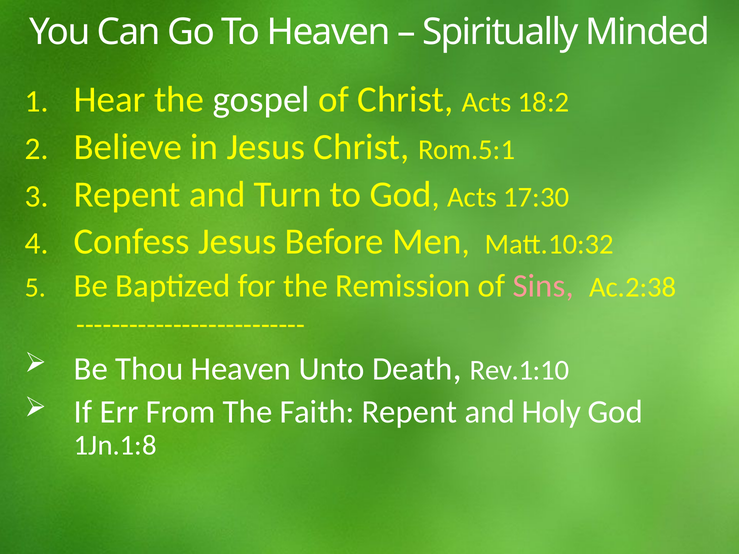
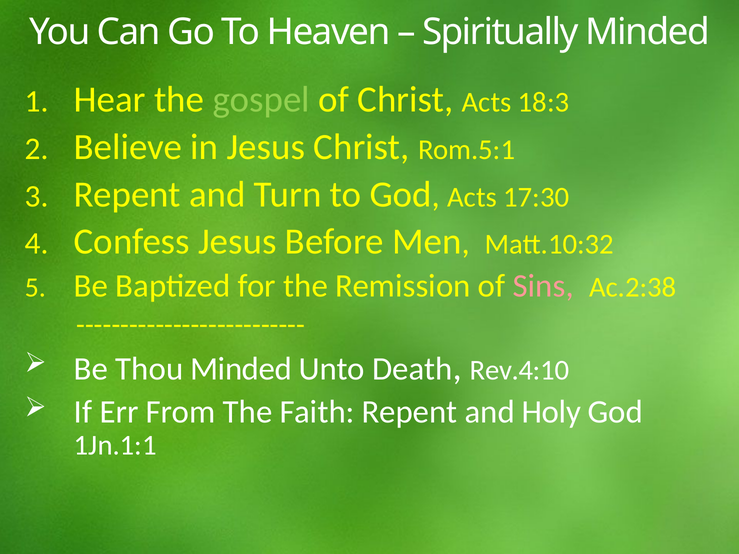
gospel colour: white -> light green (261, 100)
18:2: 18:2 -> 18:3 (544, 102)
Thou Heaven: Heaven -> Minded (241, 369)
Rev.1:10: Rev.1:10 -> Rev.4:10 (519, 371)
1Jn.1:8: 1Jn.1:8 -> 1Jn.1:1 (115, 446)
